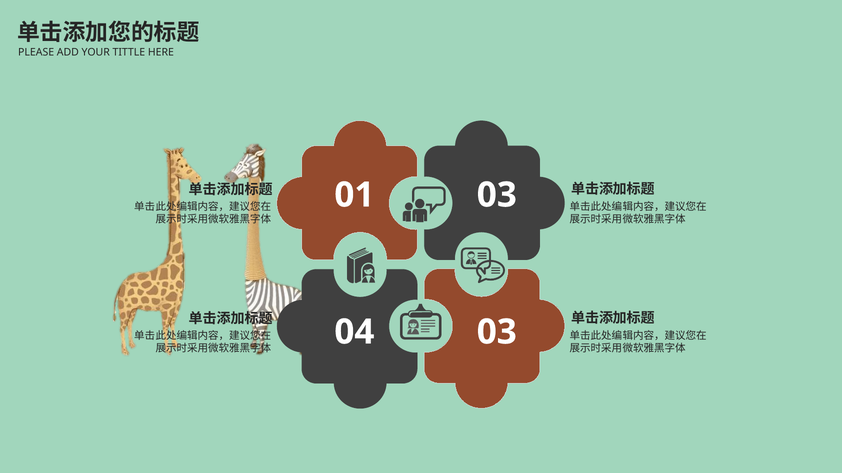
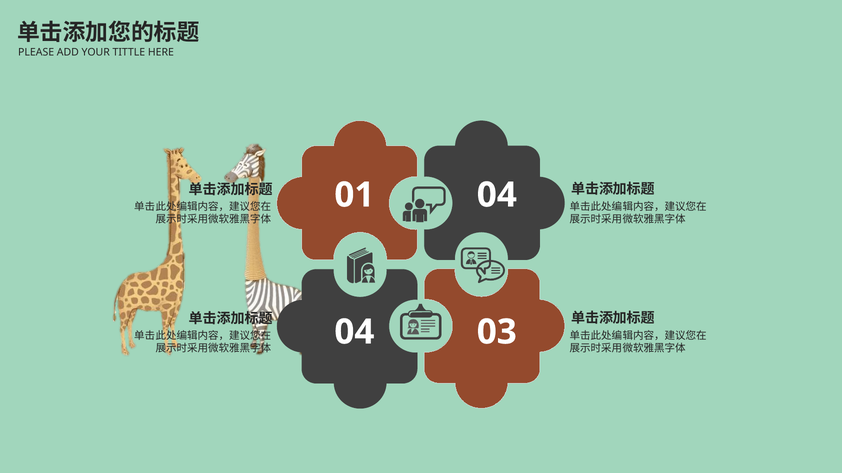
01 03: 03 -> 04 (497, 195)
